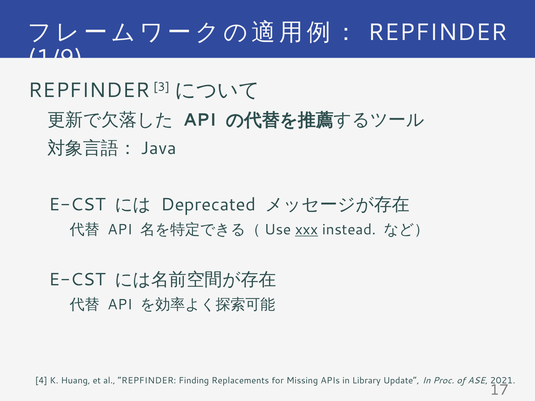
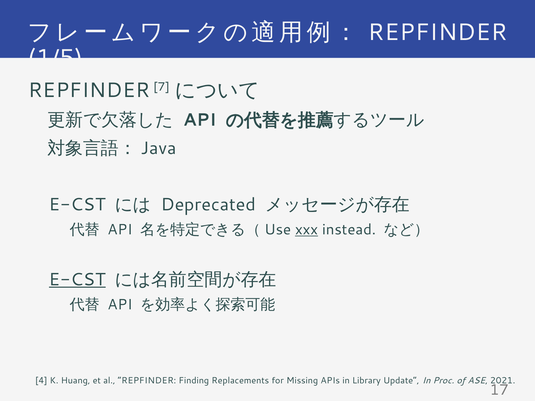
1/9: 1/9 -> 1/5 (55, 58)
3: 3 -> 7 (161, 87)
E-CST underline: none -> present (77, 280)
